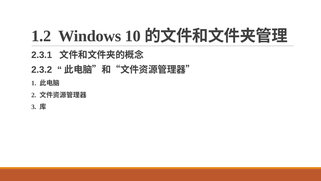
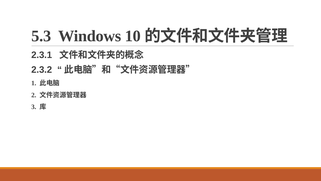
1.2: 1.2 -> 5.3 (41, 36)
